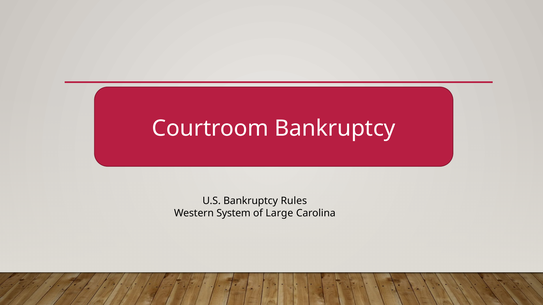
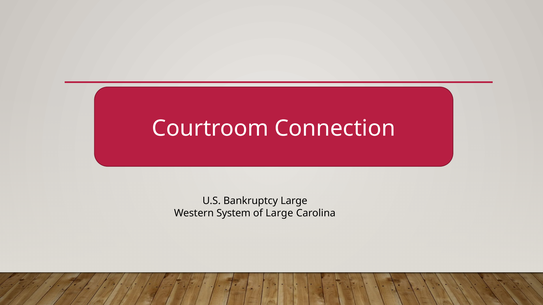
Courtroom Bankruptcy: Bankruptcy -> Connection (335, 128)
Bankruptcy Rules: Rules -> Large (294, 201)
